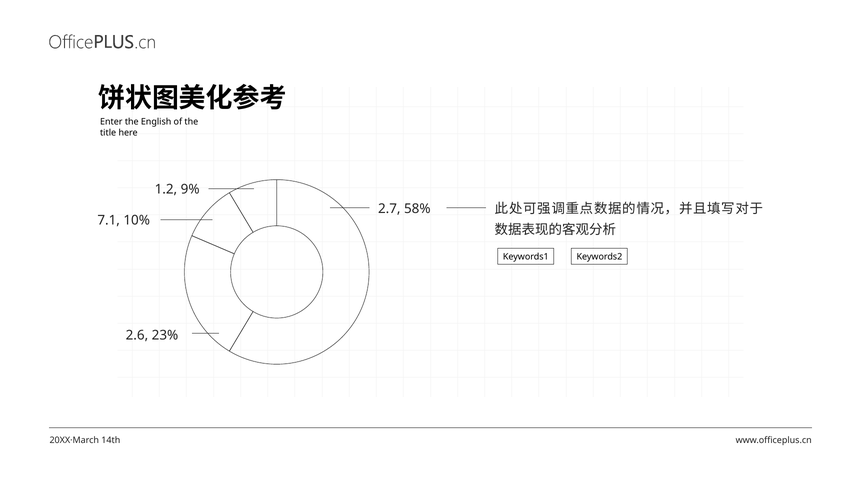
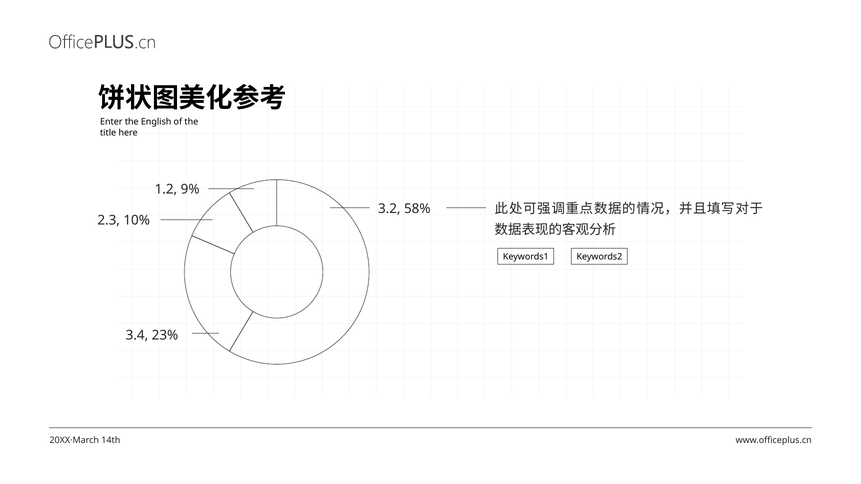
2.7: 2.7 -> 3.2 (389, 209)
7.1: 7.1 -> 2.3 (109, 221)
2.6: 2.6 -> 3.4 (137, 335)
